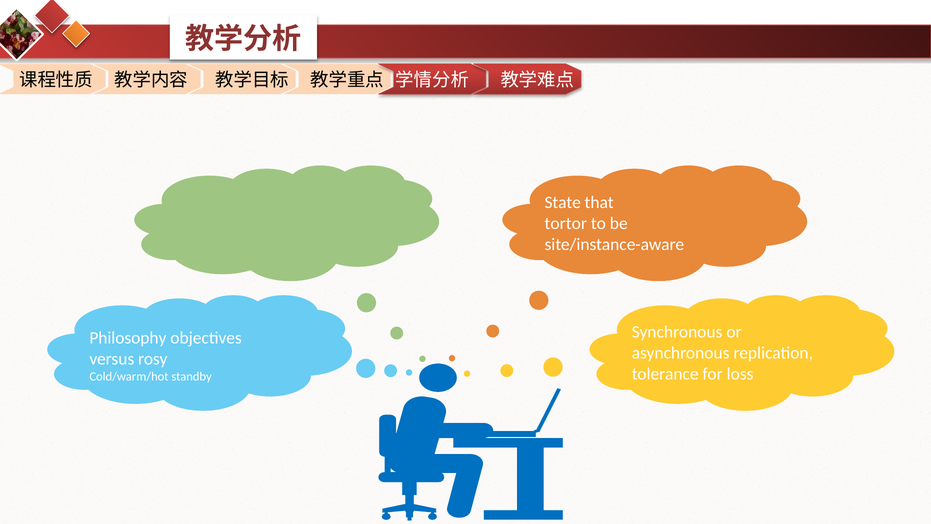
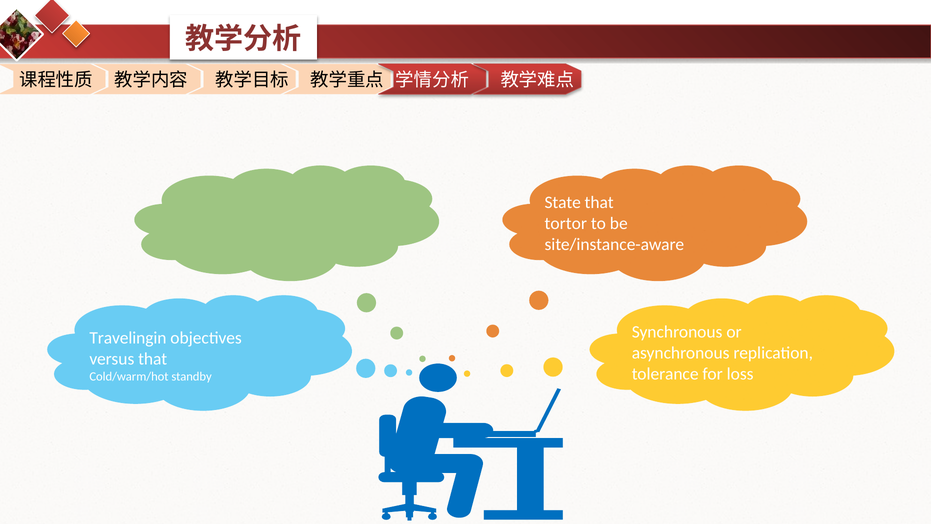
Philosophy: Philosophy -> Travelingin (128, 338)
versus rosy: rosy -> that (153, 359)
